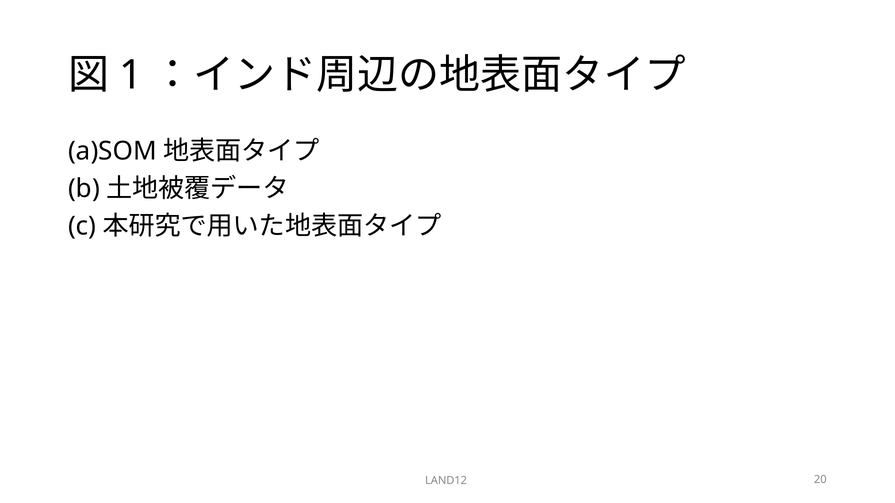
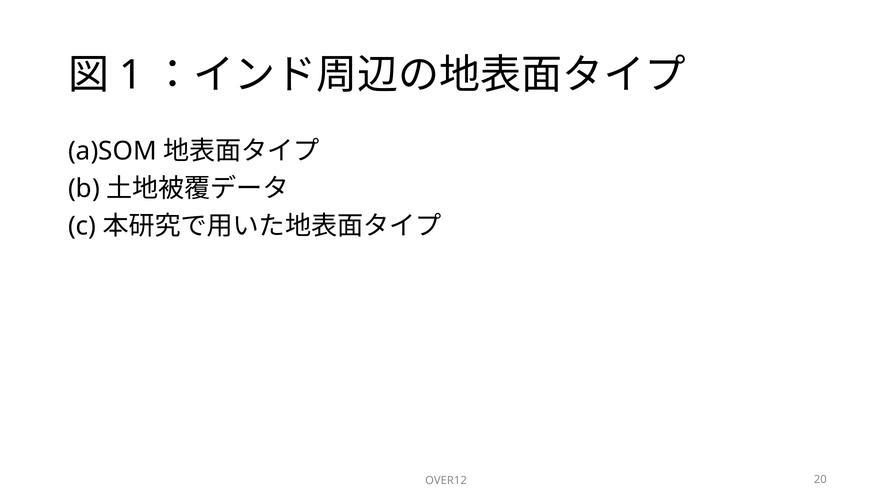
LAND12: LAND12 -> OVER12 (446, 481)
